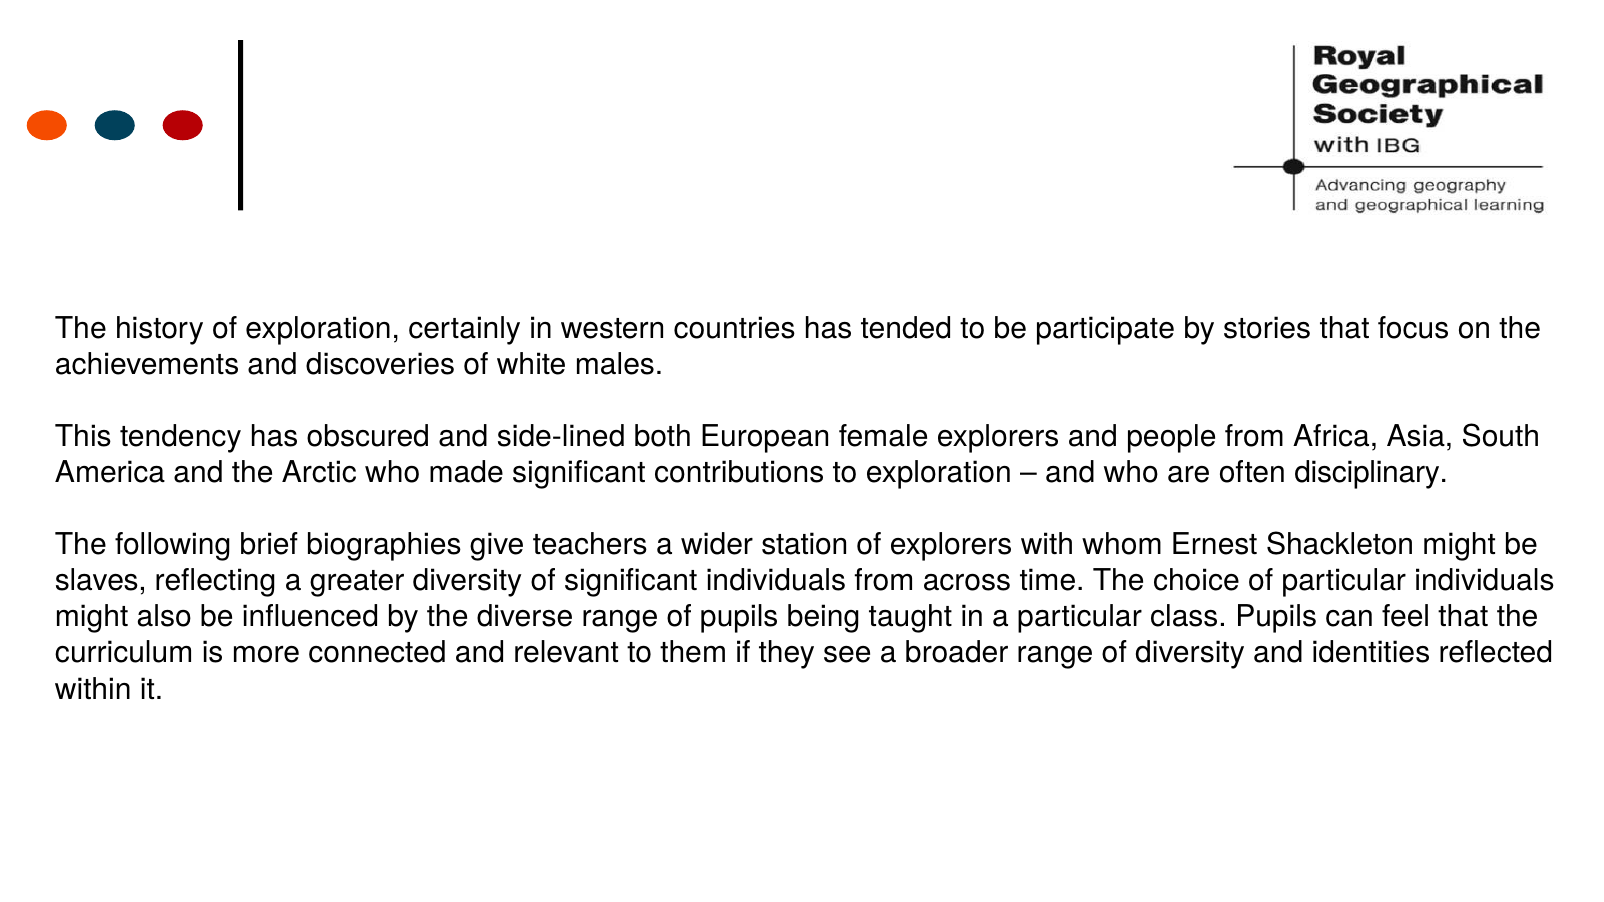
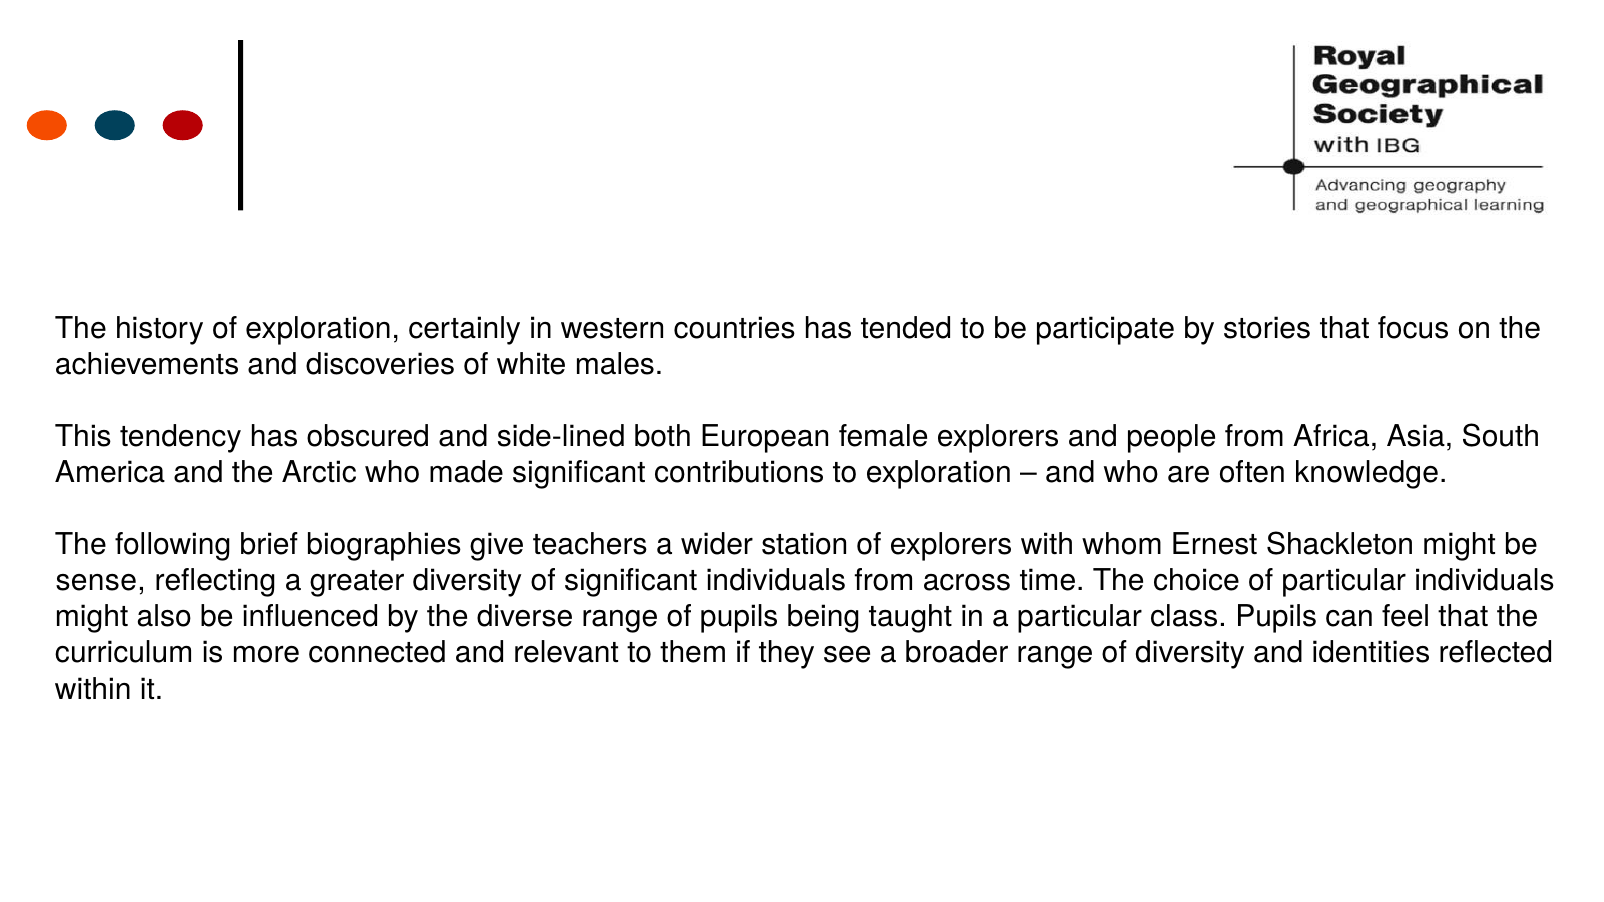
disciplinary: disciplinary -> knowledge (1371, 473)
slaves: slaves -> sense (101, 581)
